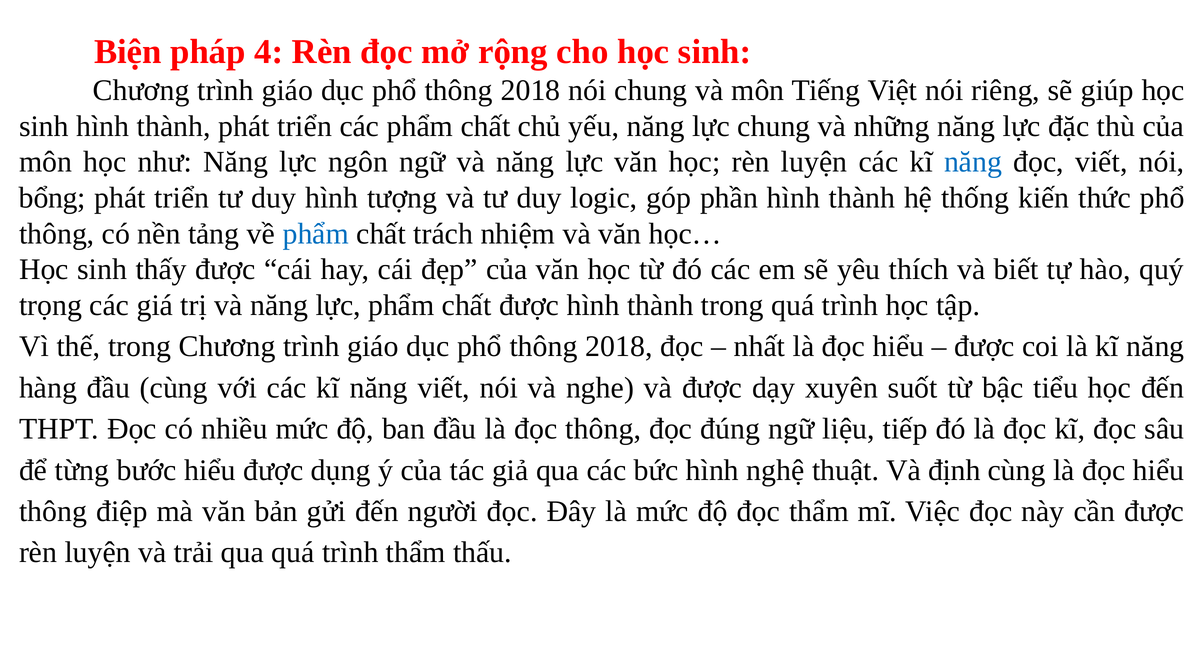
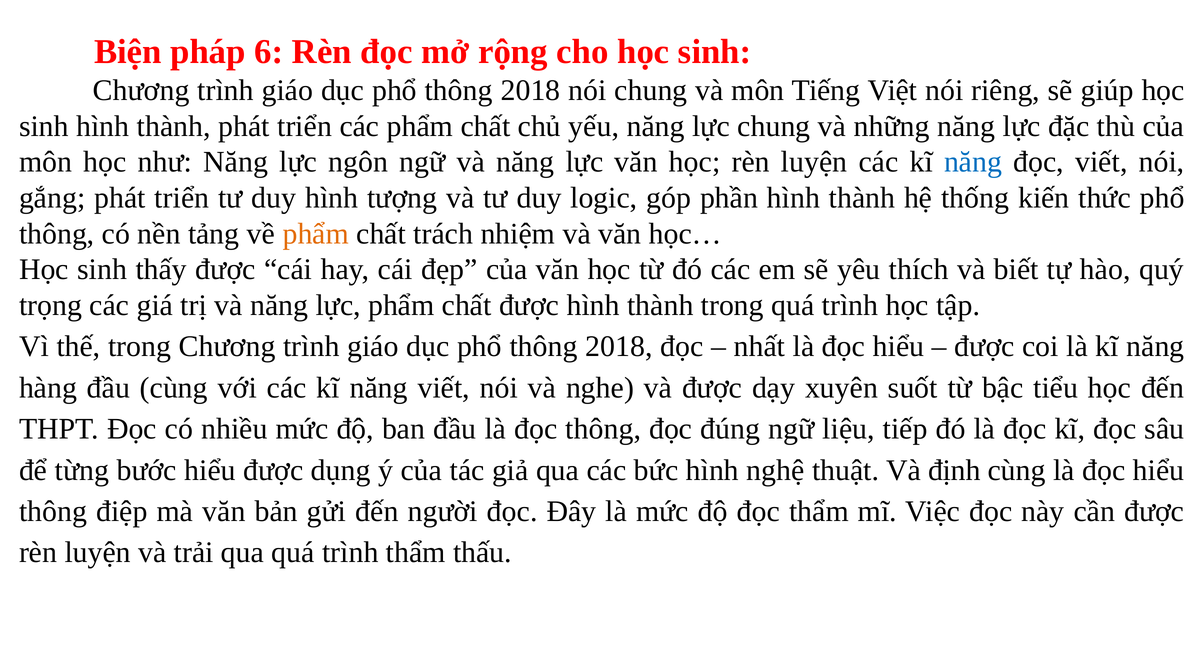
4: 4 -> 6 (269, 52)
bổng: bổng -> gắng (52, 198)
phẩm colour: blue -> orange (316, 234)
